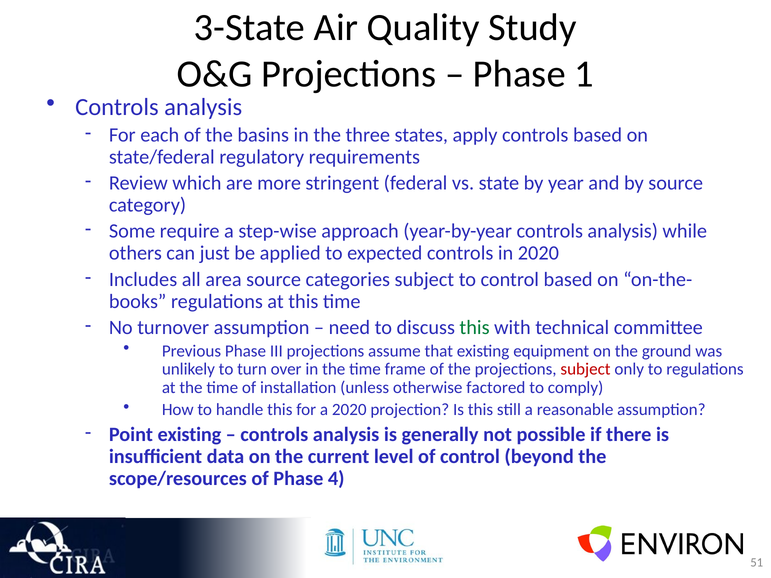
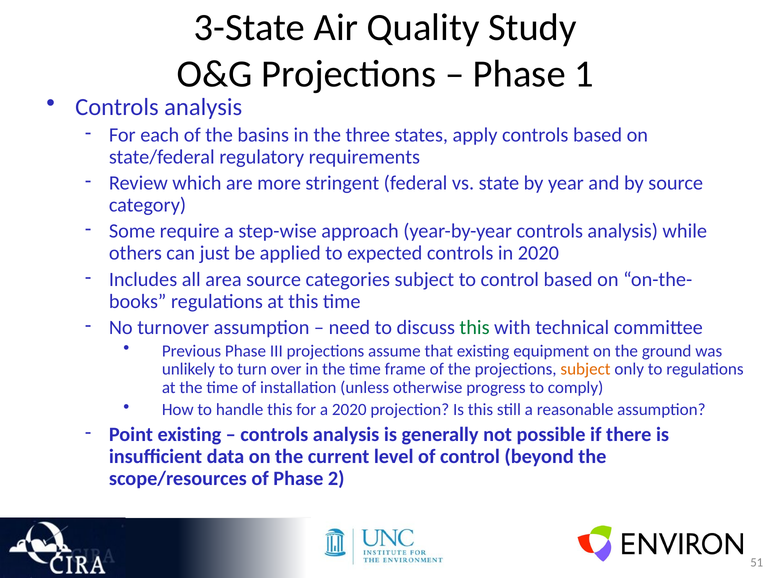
subject colour: red -> orange (586, 369)
factored: factored -> progress (496, 388)
4: 4 -> 2 (336, 479)
